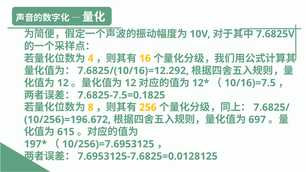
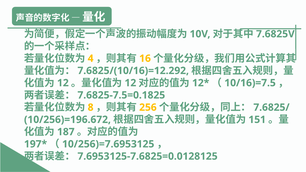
697: 697 -> 151 (257, 120)
615: 615 -> 187 (66, 132)
